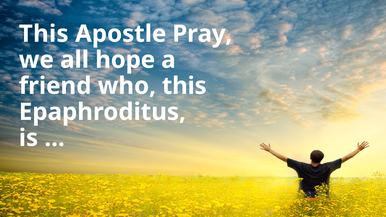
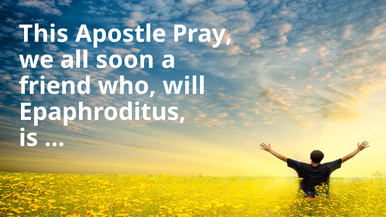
hope: hope -> soon (125, 60)
who this: this -> will (184, 86)
